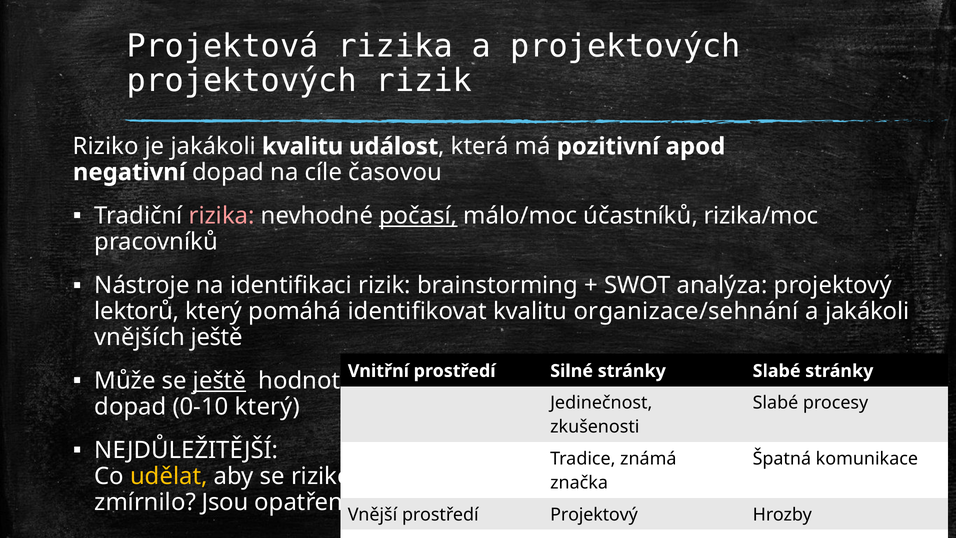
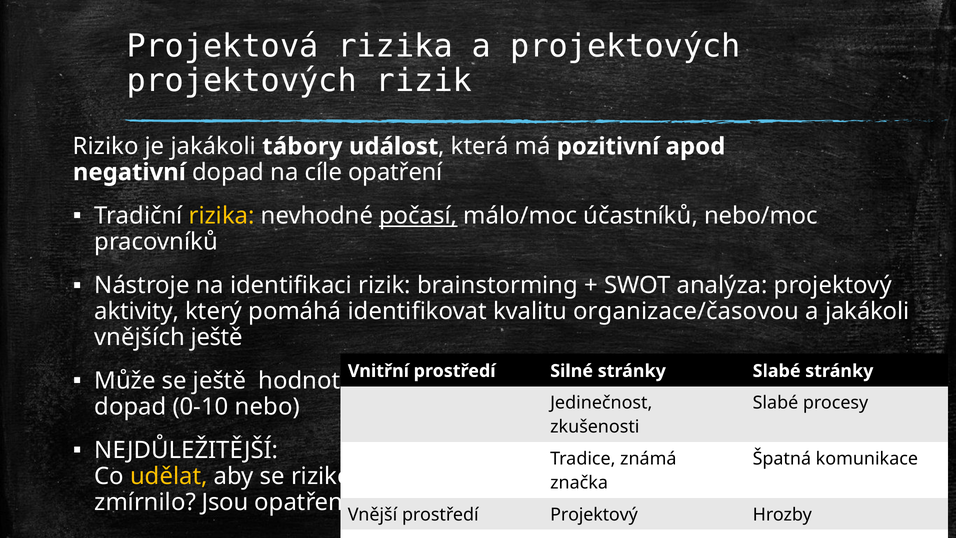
jakákoli kvalitu: kvalitu -> tábory (302, 146)
cíle časovou: časovou -> opatření (395, 172)
rizika colour: pink -> yellow (222, 216)
rizika/moc: rizika/moc -> nebo/moc (761, 216)
lektorů: lektorů -> aktivity (137, 311)
organizace/sehnání: organizace/sehnání -> organizace/časovou (686, 311)
ještě underline: present -> none (219, 381)
0-10 který: který -> nebo (267, 407)
